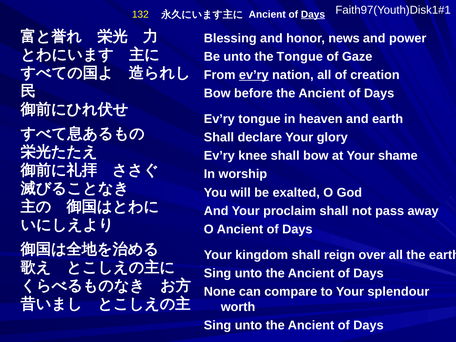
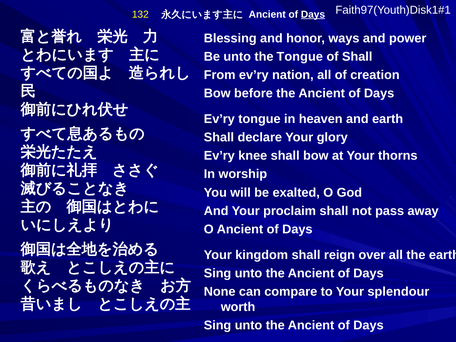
news: news -> ways (344, 38)
of Gaze: Gaze -> Shall (357, 57)
ev’ry underline: present -> none (254, 75)
shame: shame -> thorns (398, 156)
